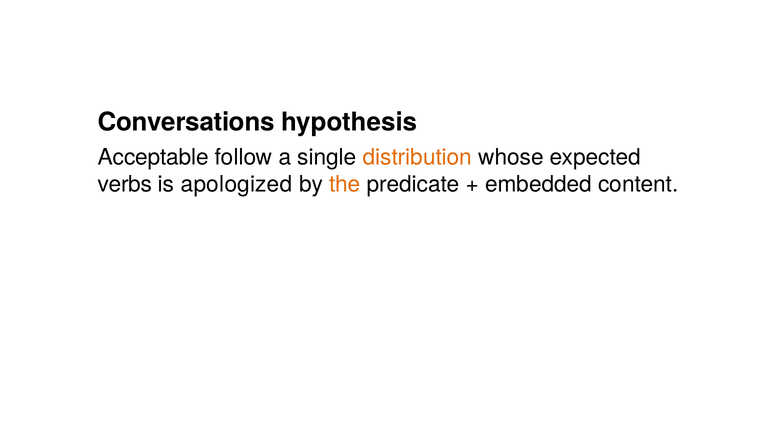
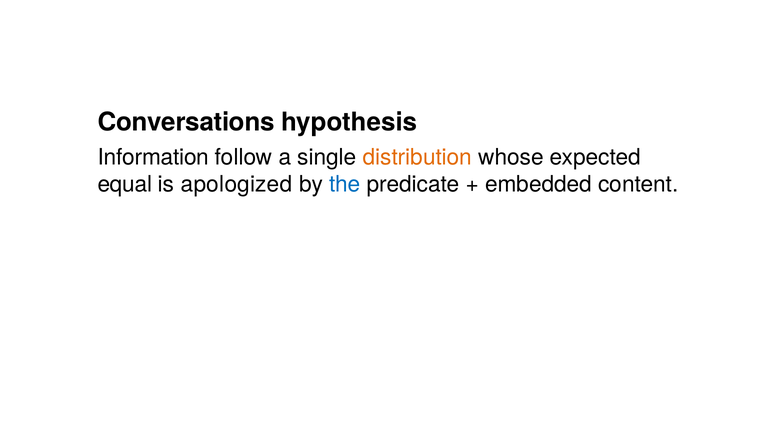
Acceptable: Acceptable -> Information (153, 157)
verbs: verbs -> equal (125, 184)
the colour: orange -> blue (345, 184)
